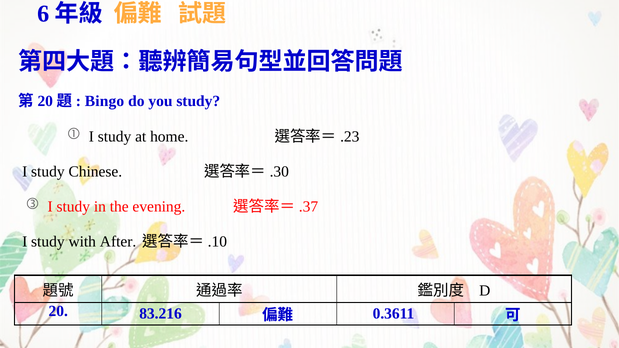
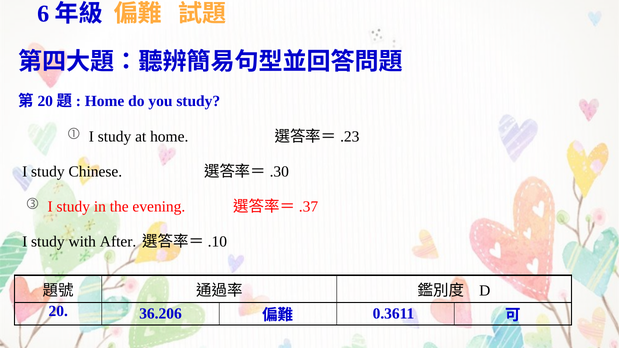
Bingo: Bingo -> Home (105, 101)
83.216: 83.216 -> 36.206 (160, 314)
